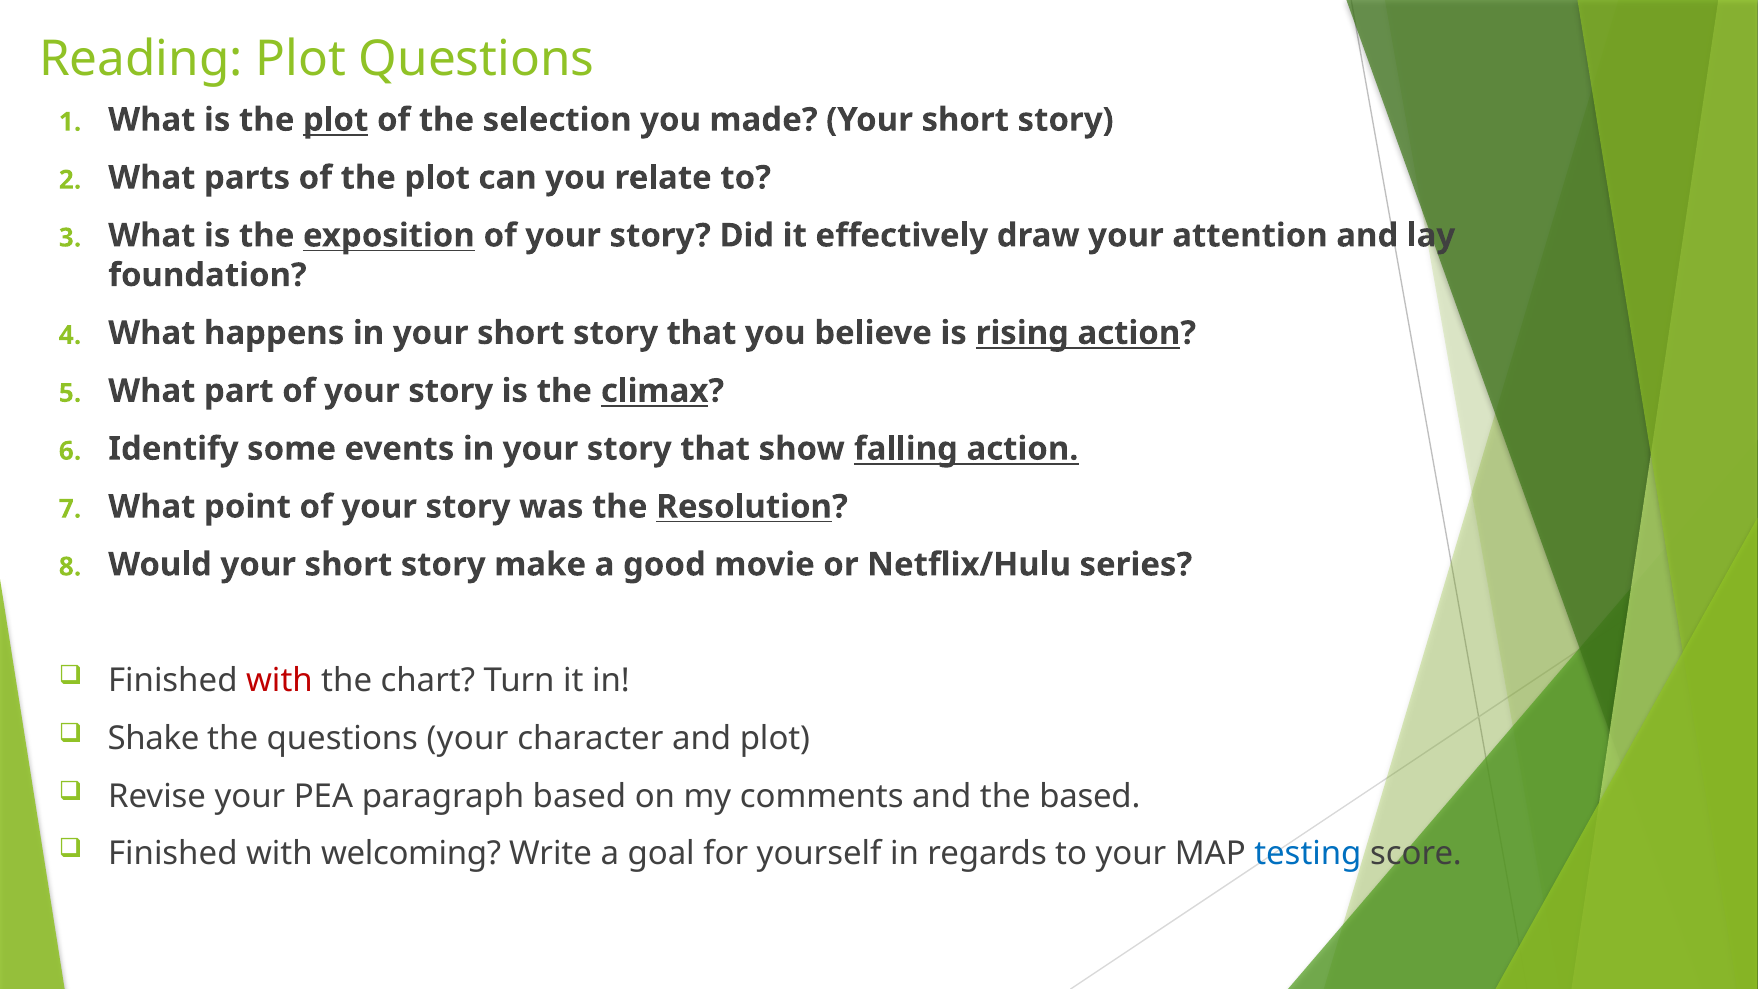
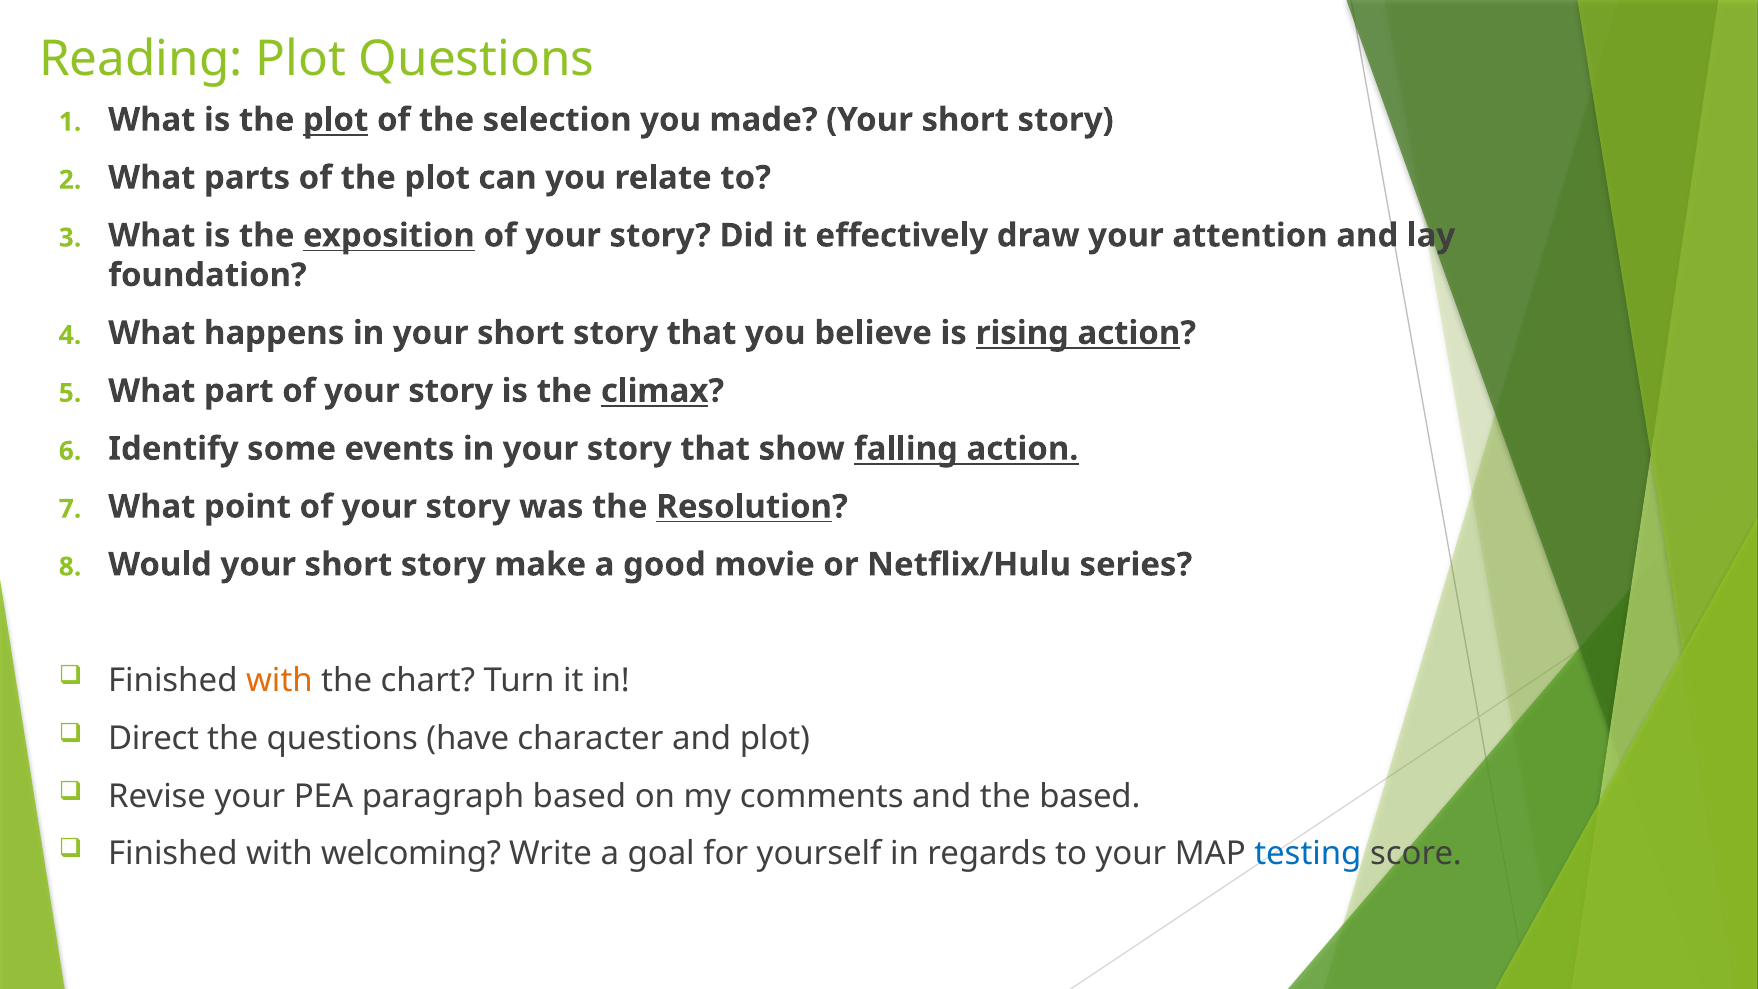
with colour: red -> orange (279, 680)
Shake: Shake -> Direct (154, 738)
questions your: your -> have (468, 738)
